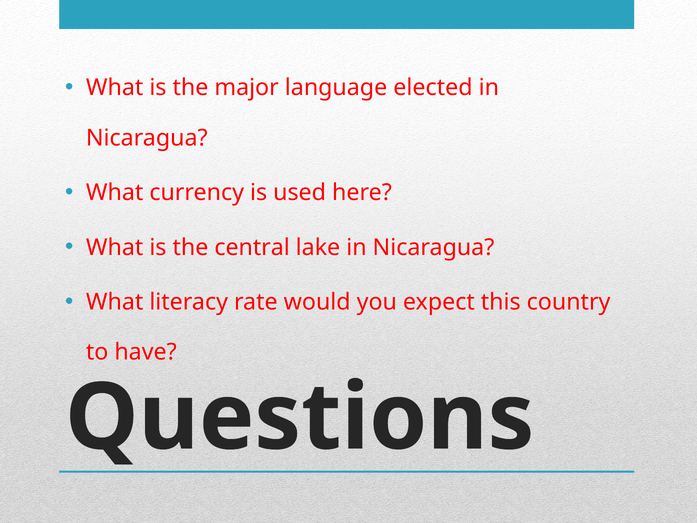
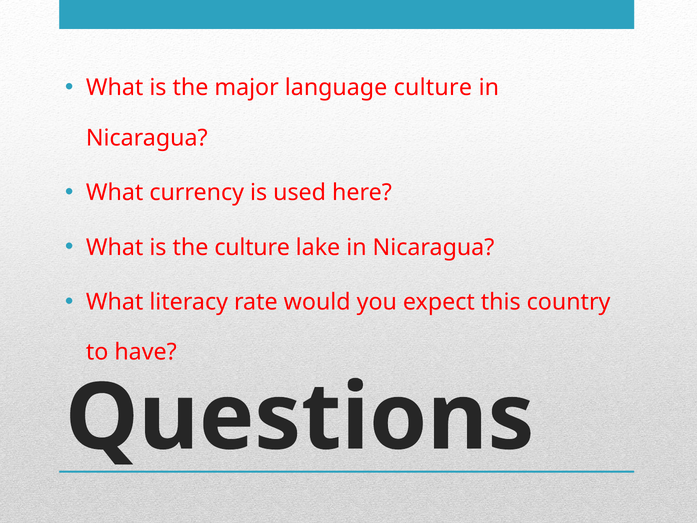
language elected: elected -> culture (433, 88)
the central: central -> culture (252, 247)
